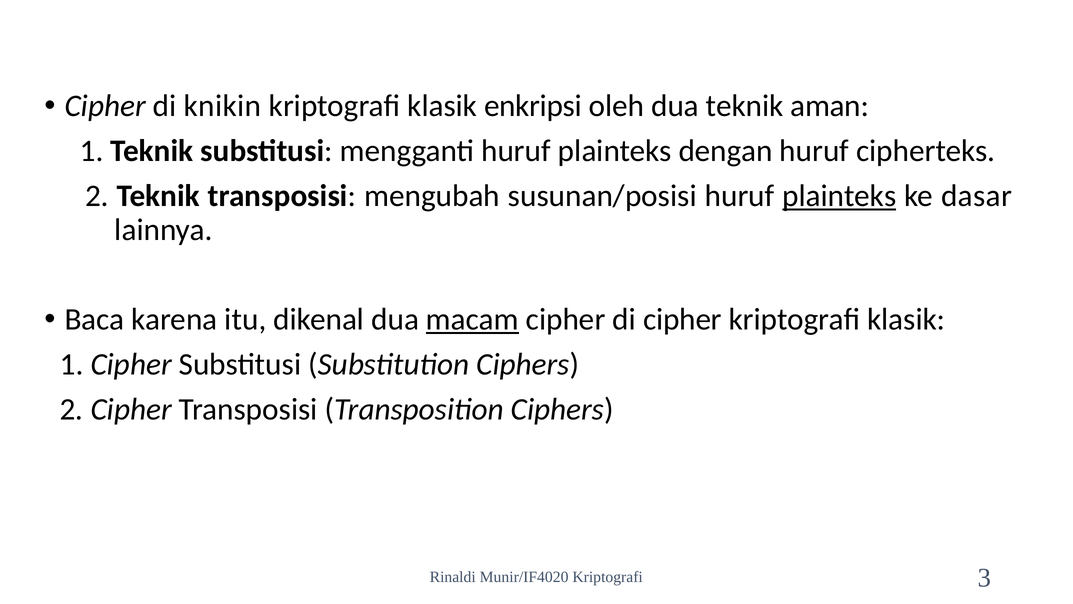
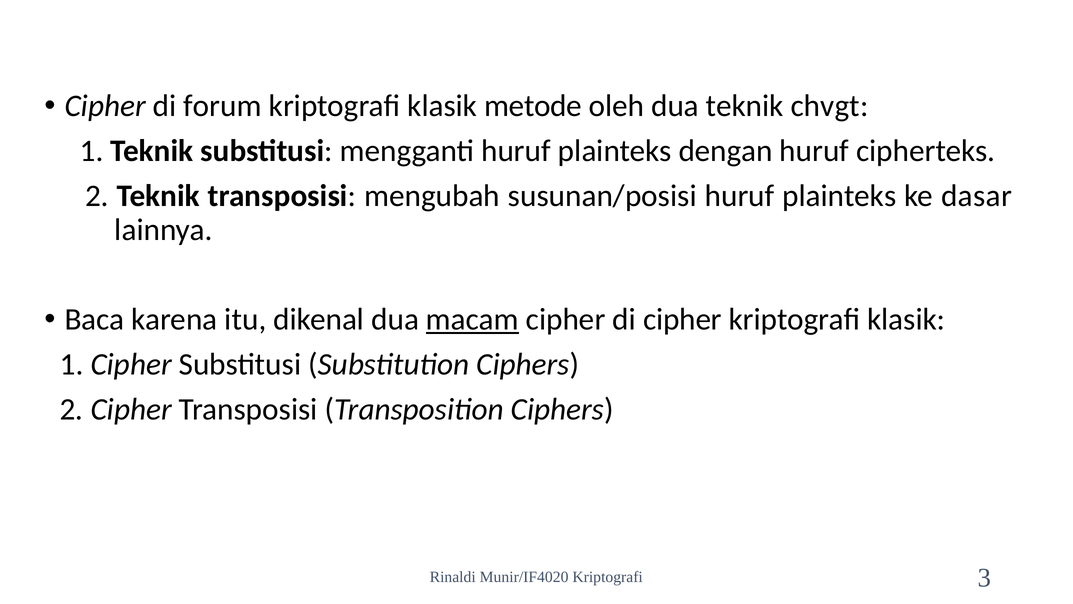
knikin: knikin -> forum (223, 106)
enkripsi: enkripsi -> metode (533, 106)
aman: aman -> chvgt (830, 106)
plainteks underline: present -> none (839, 196)
